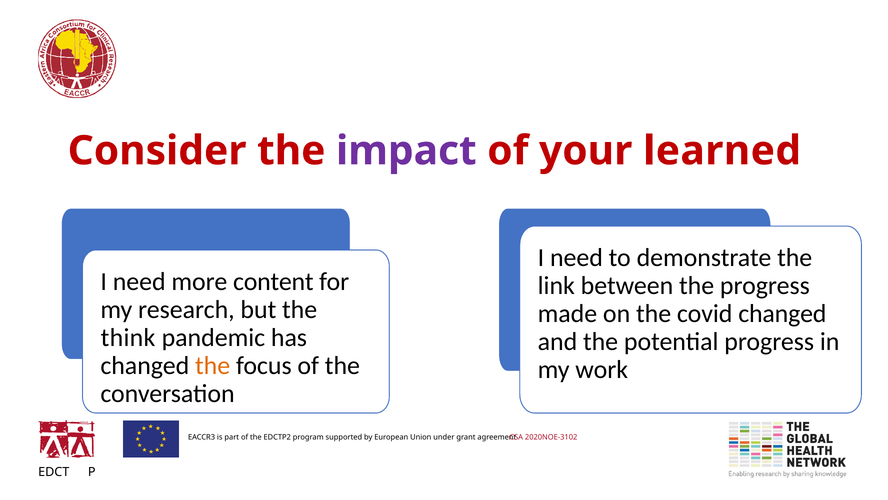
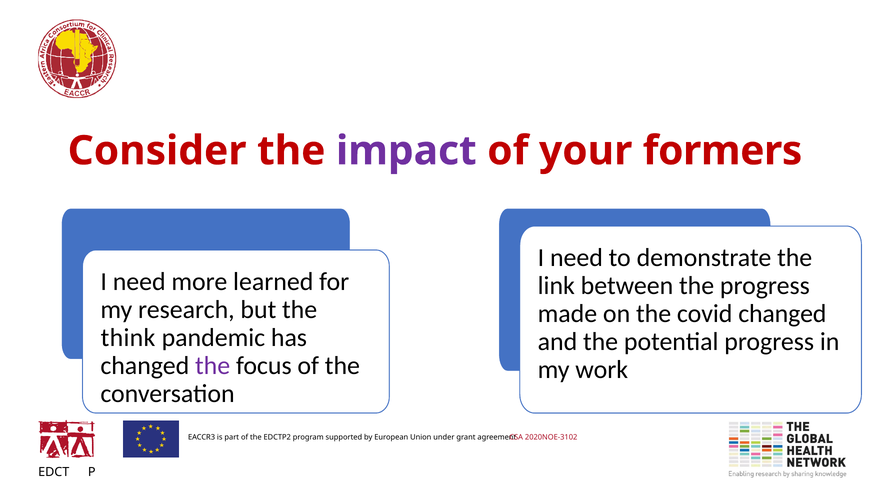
learned: learned -> formers (723, 151)
content: content -> learned (273, 281)
the colour: orange -> purple (213, 365)
